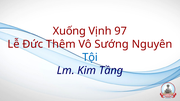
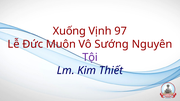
Thêm: Thêm -> Muôn (61, 44)
Tội colour: blue -> purple (90, 57)
Tầng: Tầng -> Thiết (111, 71)
